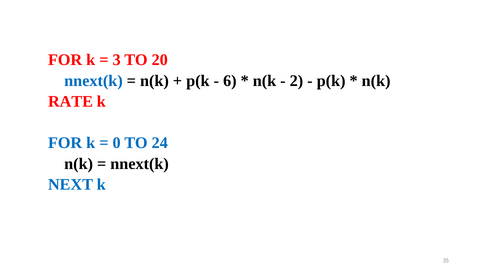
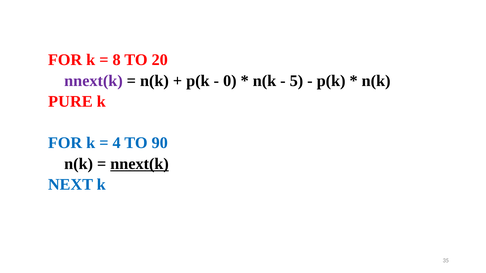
3: 3 -> 8 (117, 60)
nnext(k colour: blue -> purple (93, 81)
6: 6 -> 0 (230, 81)
2: 2 -> 5 (296, 81)
RATE: RATE -> PURE (70, 102)
0: 0 -> 4 (117, 143)
24: 24 -> 90 (160, 143)
nnext(k underline: none -> present (140, 164)
